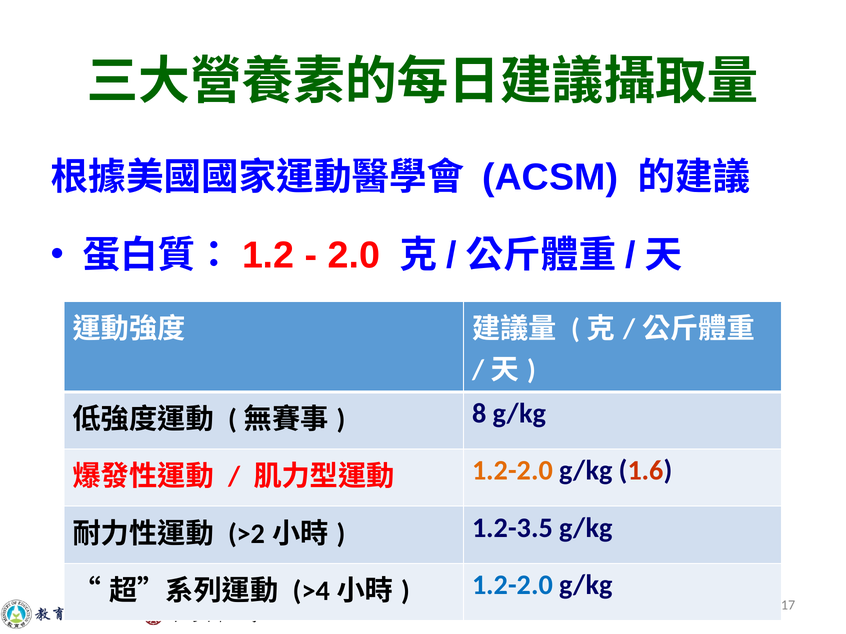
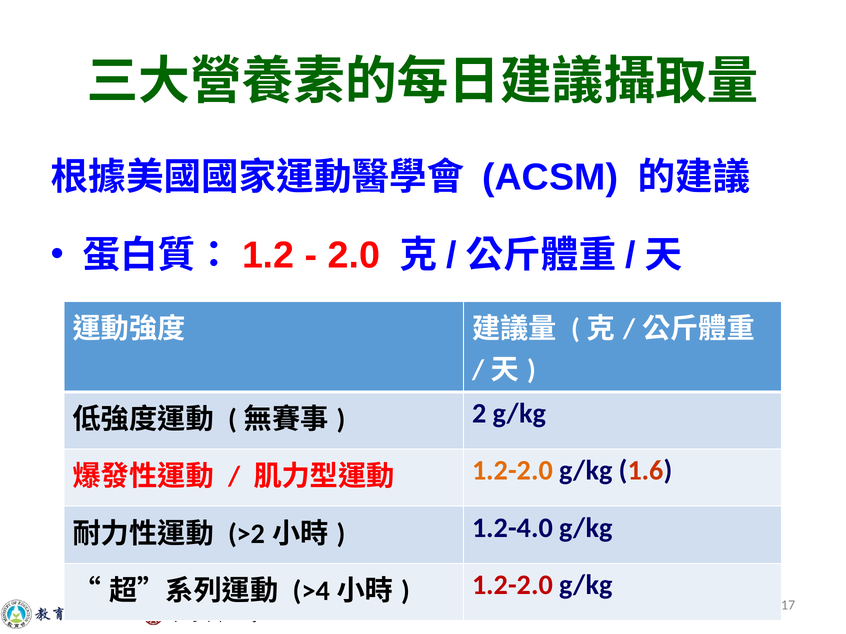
8: 8 -> 2 (479, 414)
1.2-3.5: 1.2-3.5 -> 1.2-4.0 (513, 528)
1.2-2.0 colour: blue -> red (513, 585)
